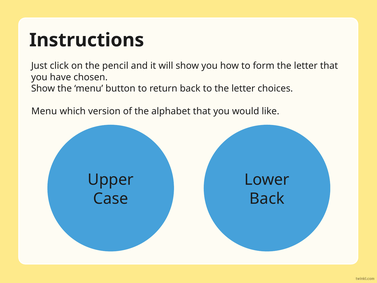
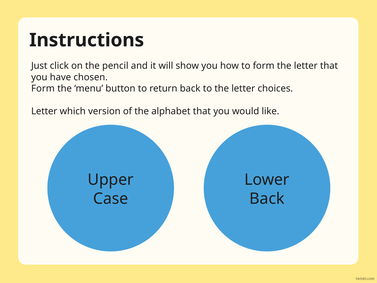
Show: Show -> Form (43, 88)
Menu: Menu -> Letter (44, 111)
